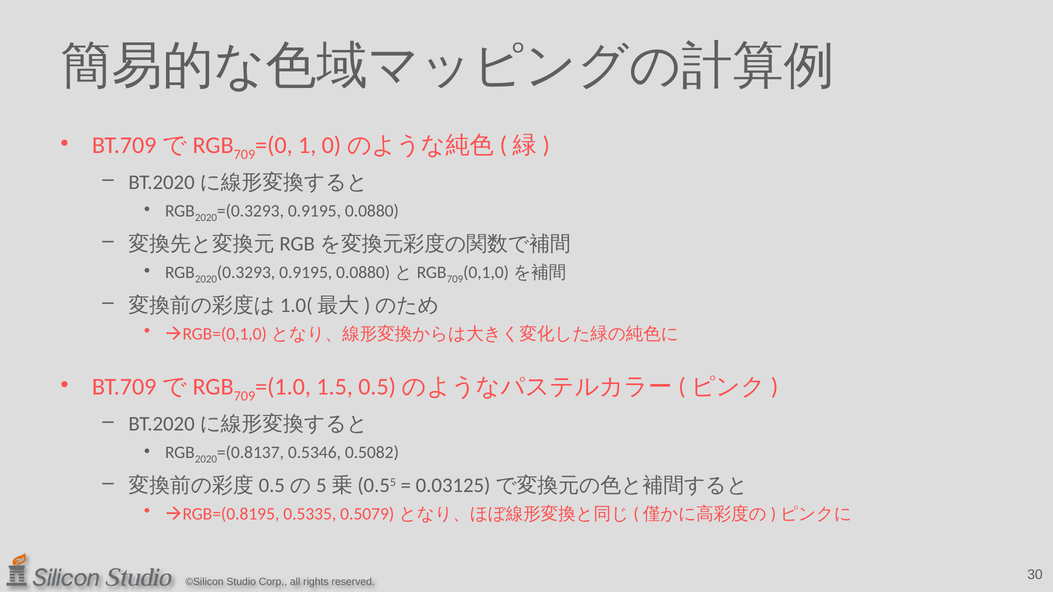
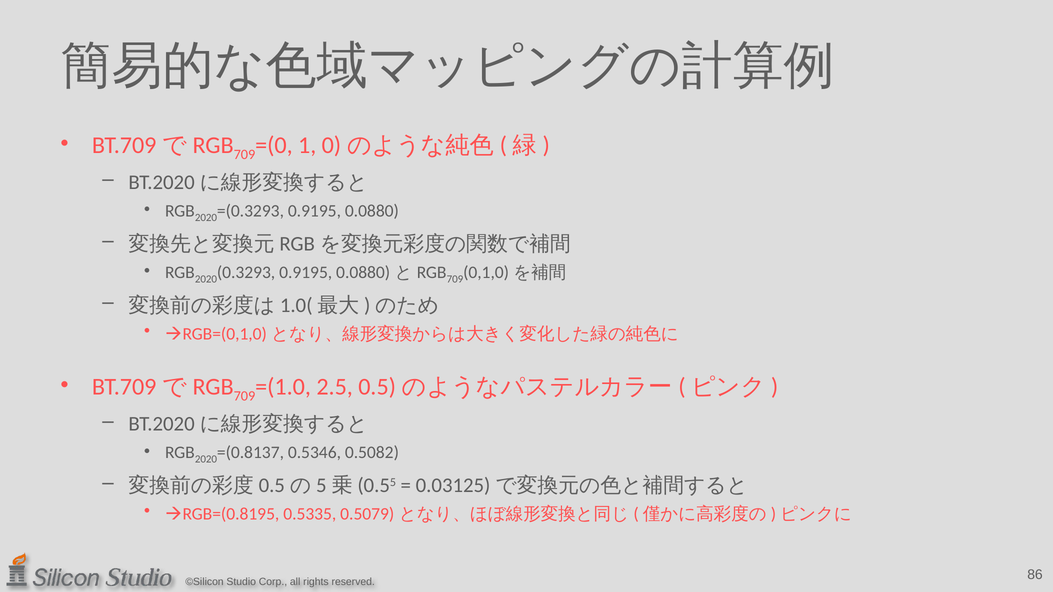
1.5: 1.5 -> 2.5 (335, 387)
30: 30 -> 86 (1035, 575)
